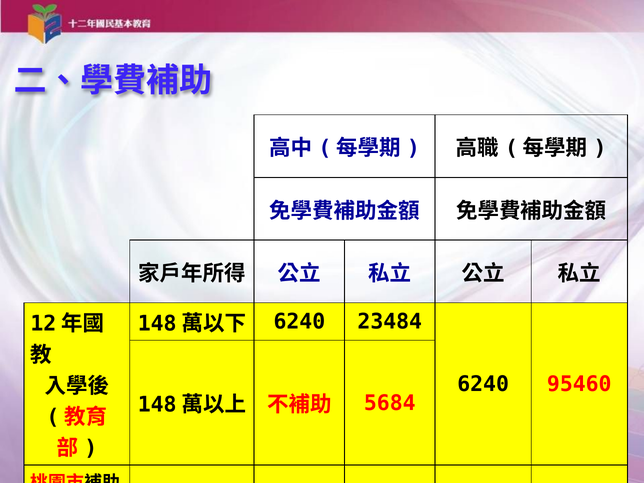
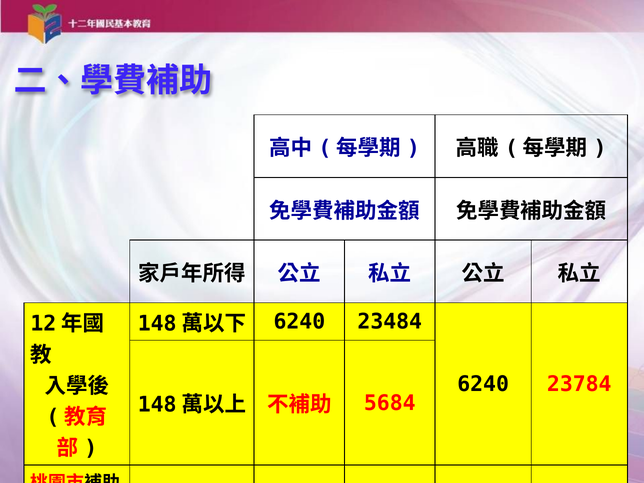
95460: 95460 -> 23784 (579, 384)
